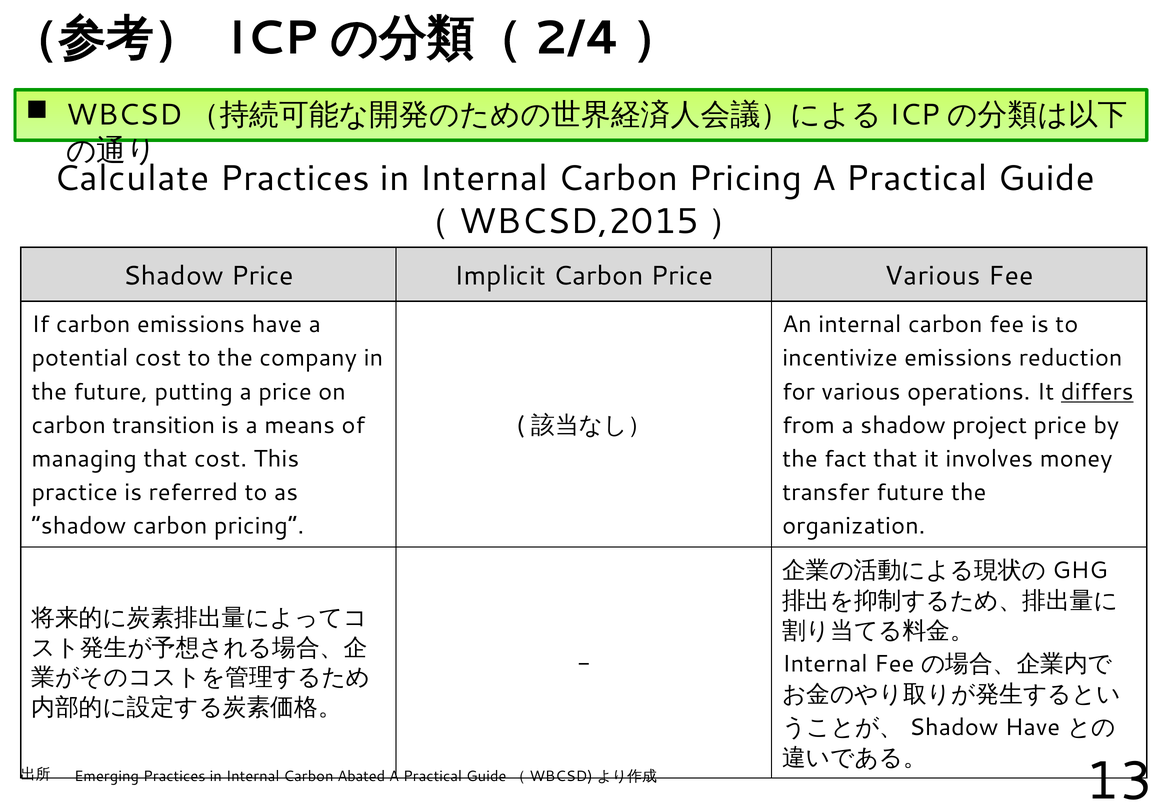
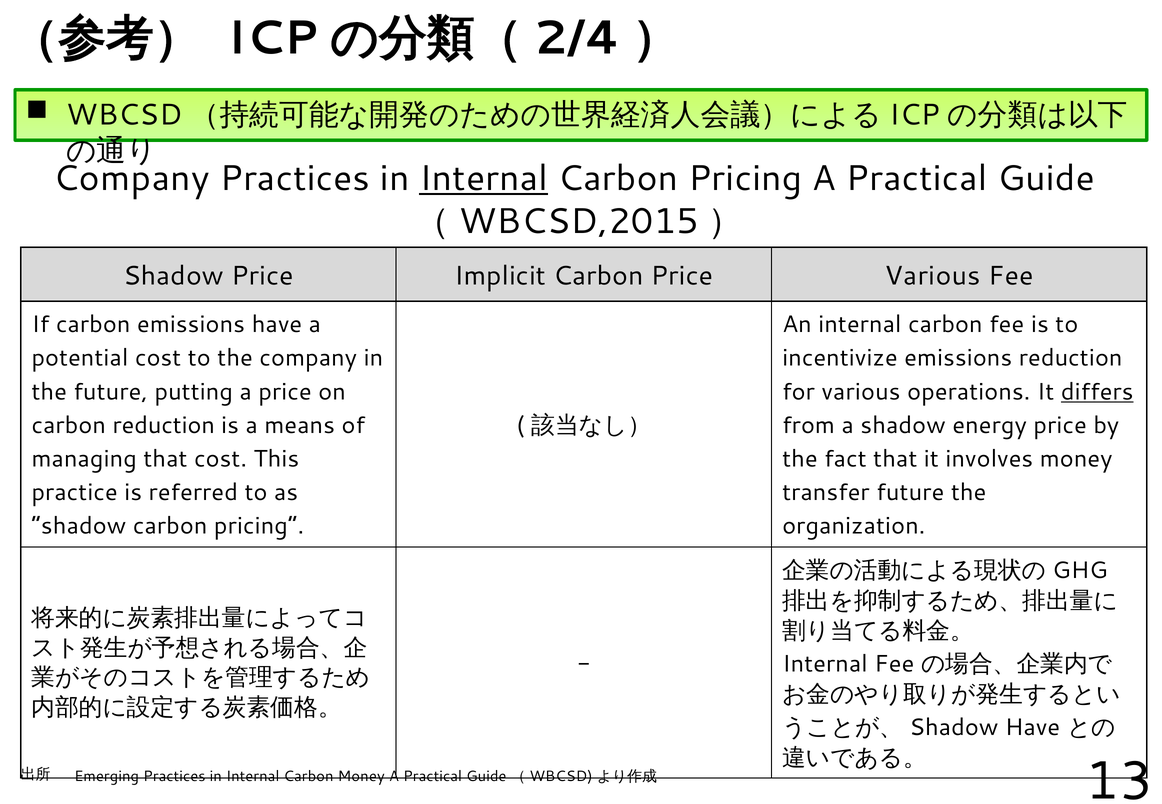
Calculate: Calculate -> Company (132, 179)
Internal underline: none -> present (484, 179)
carbon transition: transition -> reduction (164, 426)
project: project -> energy (990, 426)
Carbon Abated: Abated -> Money (361, 777)
